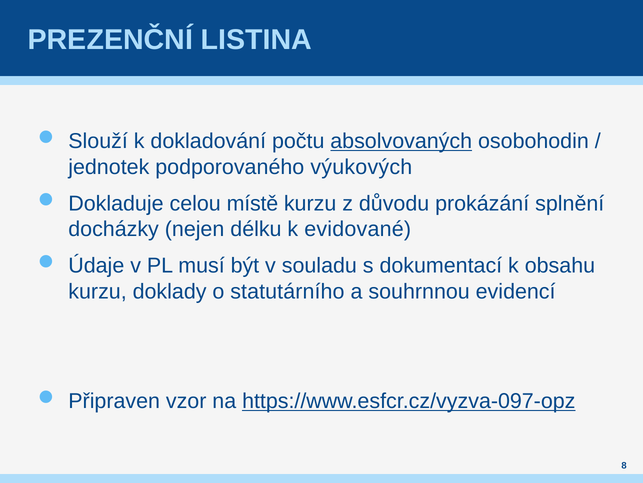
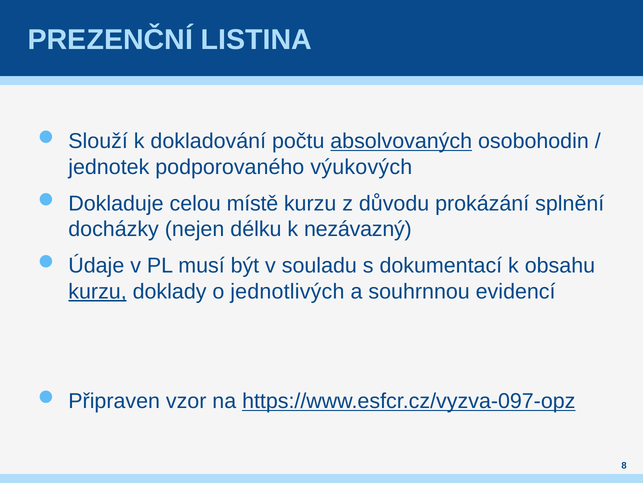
evidované: evidované -> nezávazný (358, 229)
kurzu underline: none -> present (98, 291)
statutárního: statutárního -> jednotlivých (287, 291)
